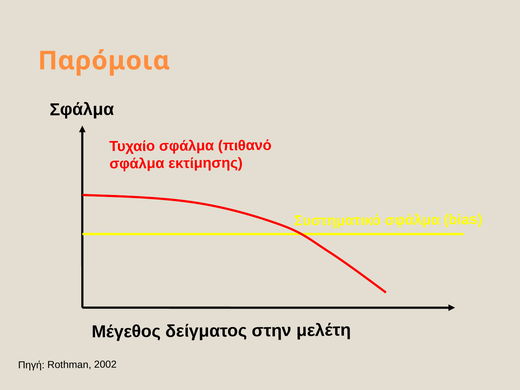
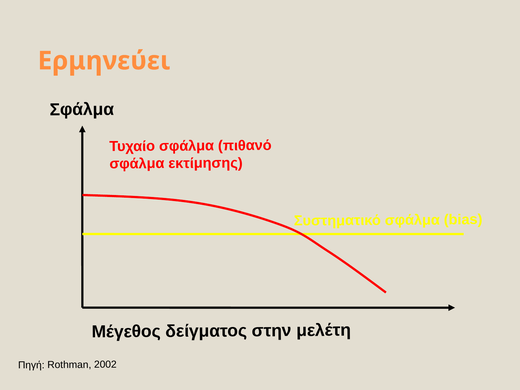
Παρόμοια: Παρόμοια -> Ερμηνεύει (104, 61)
